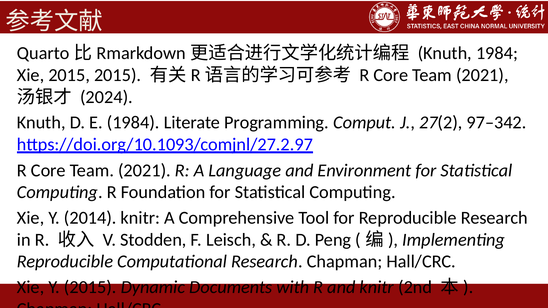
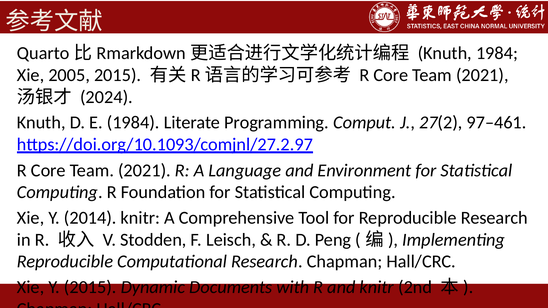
Xie 2015: 2015 -> 2005 (69, 75)
97–342: 97–342 -> 97–461 (497, 123)
